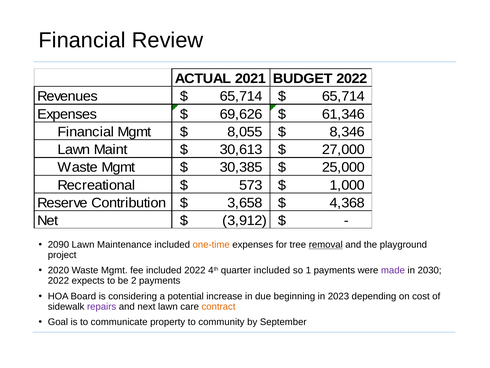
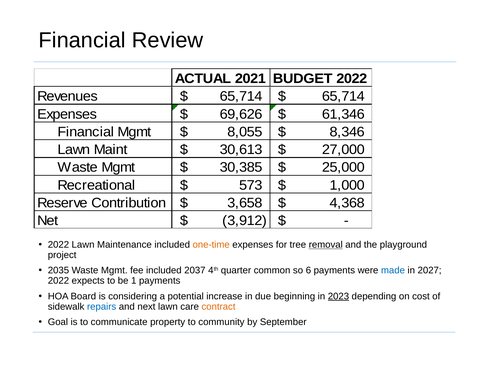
2090: 2090 -> 2022 (58, 244)
2020: 2020 -> 2035 (58, 270)
included 2022: 2022 -> 2037 (195, 270)
quarter included: included -> common (272, 270)
1: 1 -> 6 (308, 270)
made colour: purple -> blue (393, 270)
2030: 2030 -> 2027 (430, 270)
2: 2 -> 1 (134, 280)
2023 underline: none -> present (338, 296)
repairs colour: purple -> blue (102, 306)
